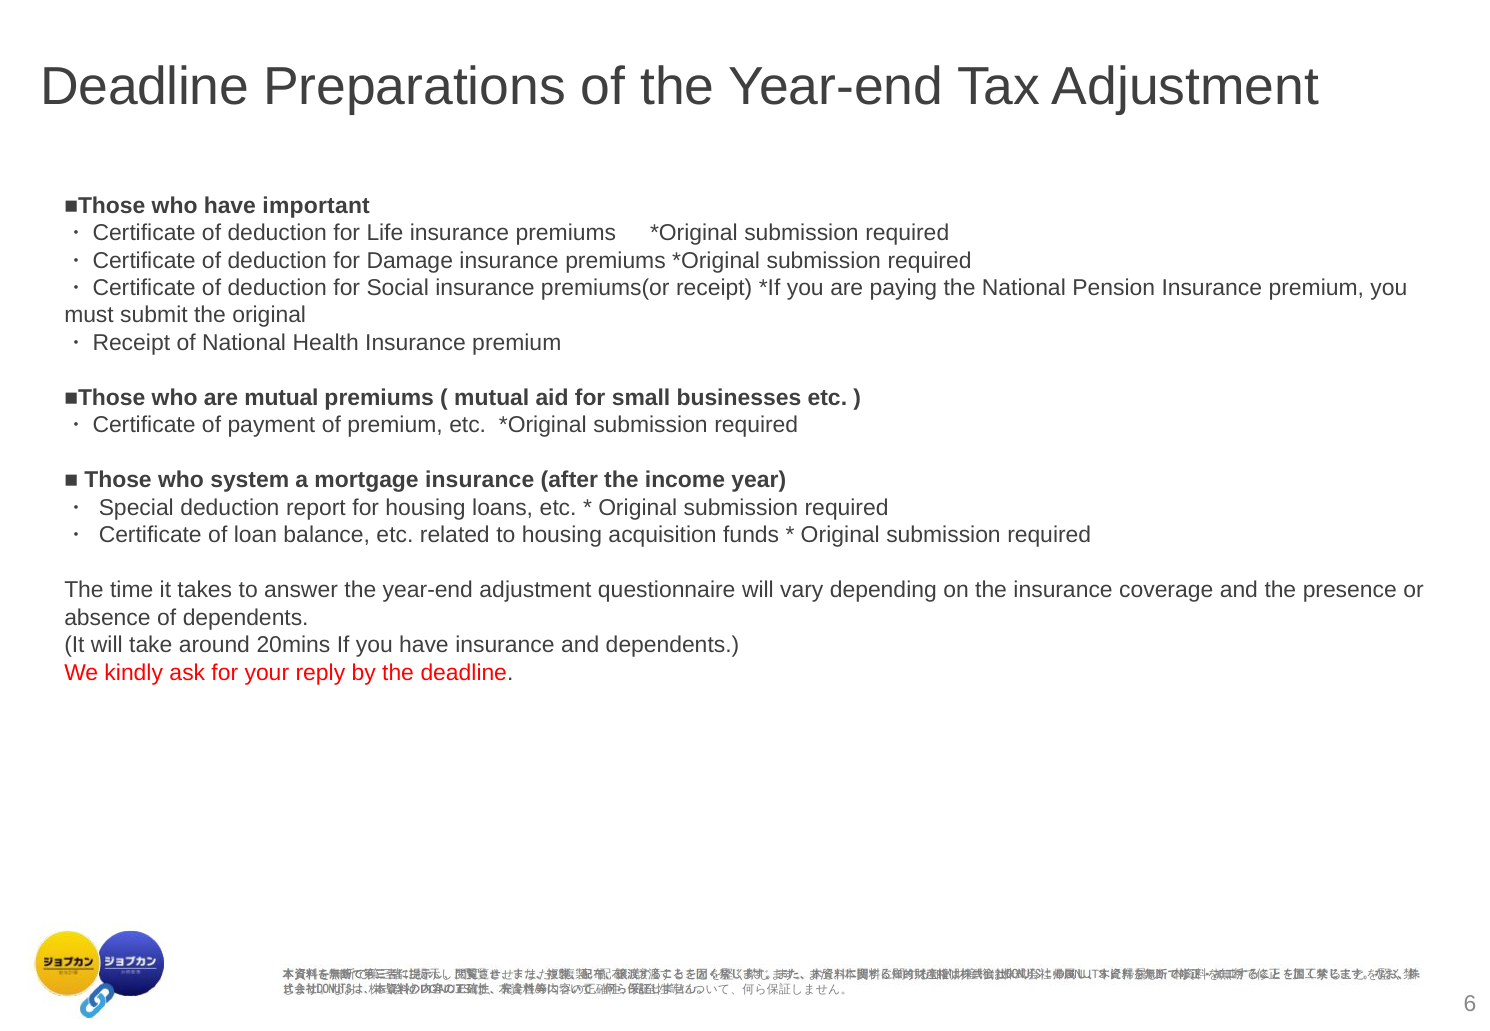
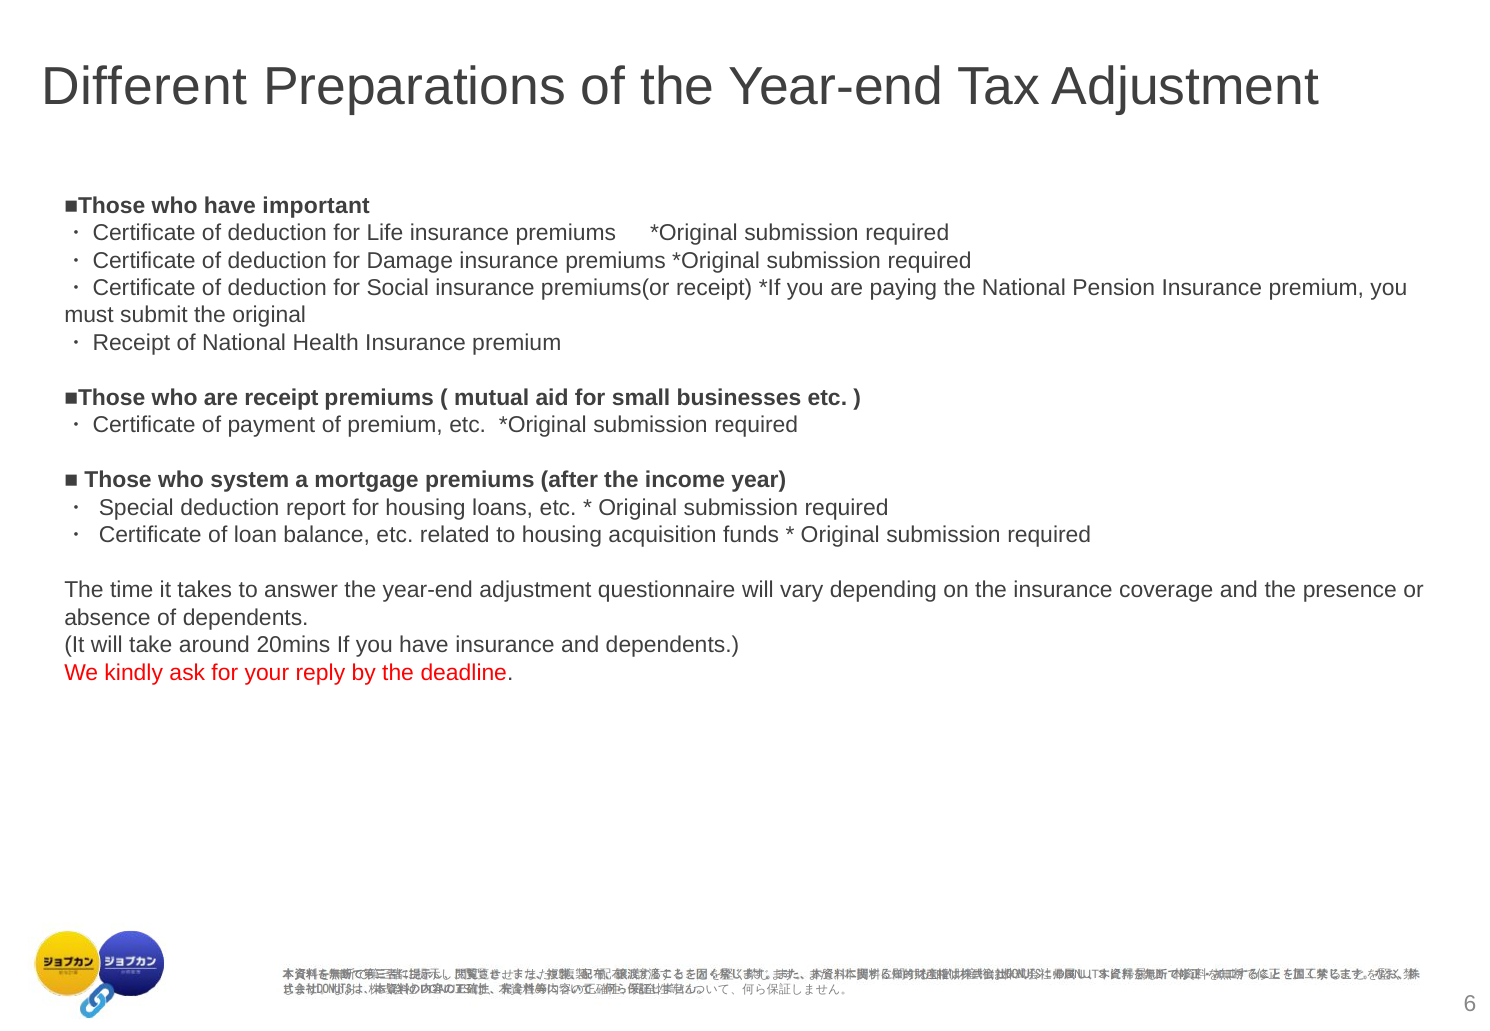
Deadline: Deadline -> Different (144, 87)
are mutual: mutual -> receipt (281, 398)
mortgage insurance: insurance -> premiums (480, 481)
